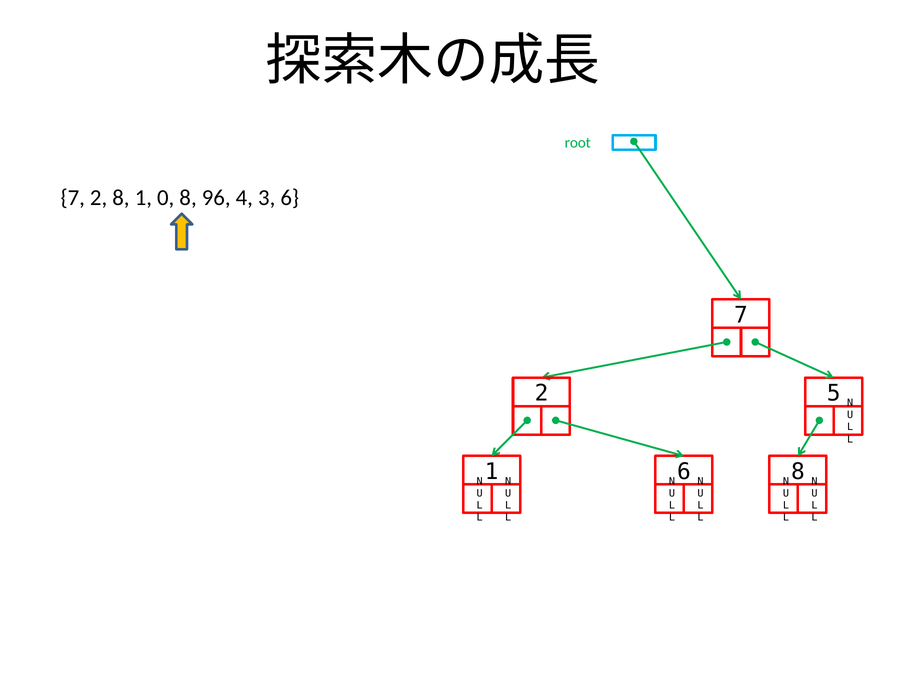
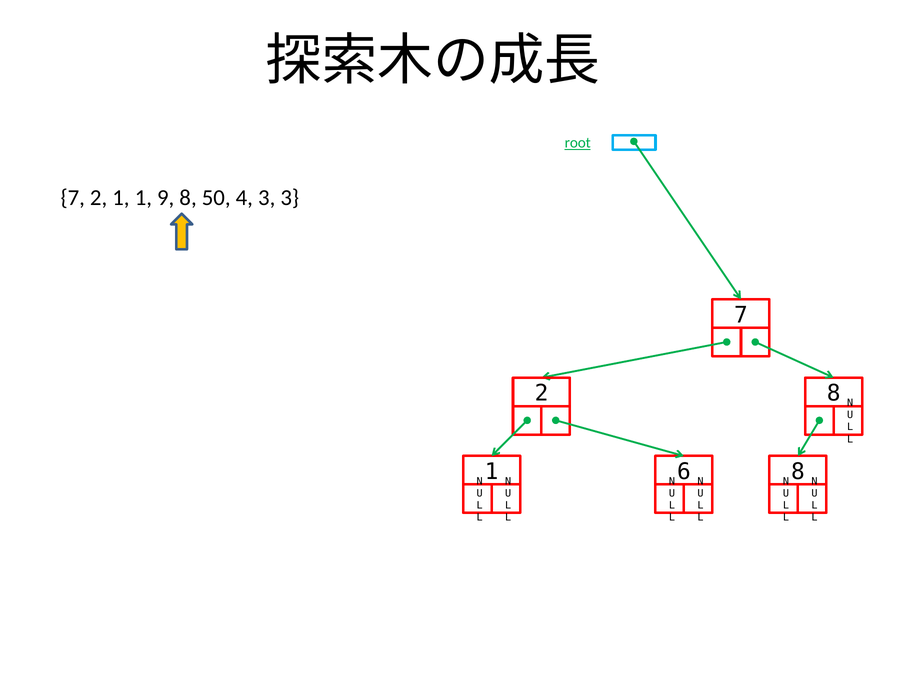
root underline: none -> present (578, 143)
2 8: 8 -> 1 (121, 198)
0: 0 -> 9 (166, 198)
96: 96 -> 50 (216, 198)
3 6: 6 -> 3 (290, 198)
2 5: 5 -> 8 (834, 393)
